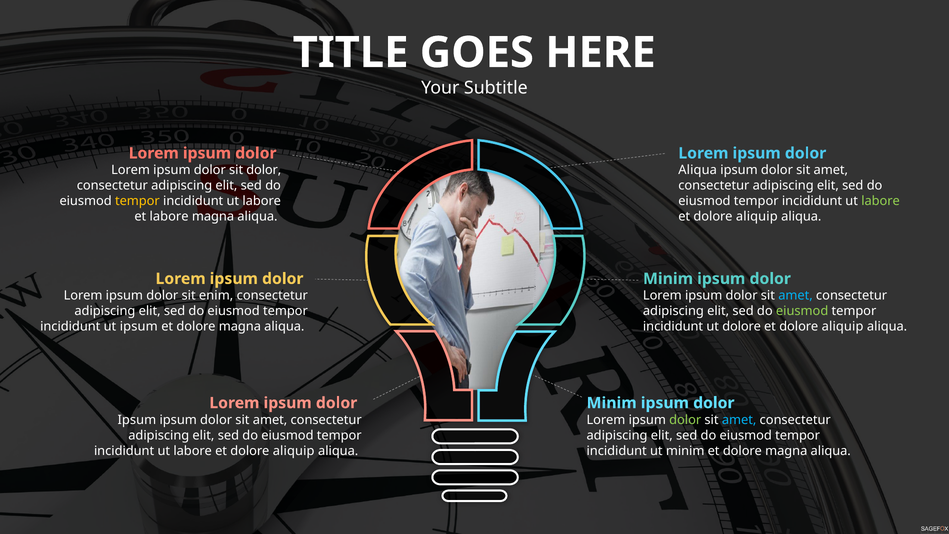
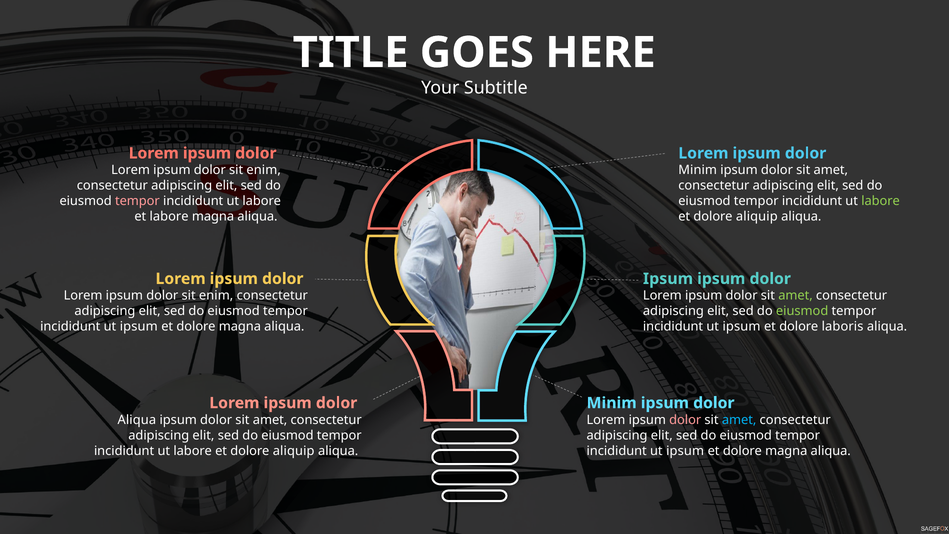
dolor: dolor -> enim (264, 170)
Aliqua: Aliqua -> Minim (698, 170)
tempor colour: yellow -> pink (137, 201)
Minim: Minim -> Ipsum (668, 279)
amet colour: light blue -> light green (795, 296)
dolore: dolore -> ipsum (741, 327)
aliquip: aliquip -> laboris (843, 327)
Ipsum: Ipsum -> Aliqua (137, 420)
dolor colour: light green -> pink (685, 420)
minim: minim -> ipsum (685, 451)
